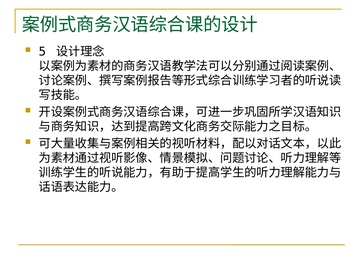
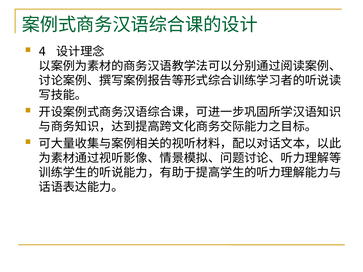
5: 5 -> 4 (42, 52)
